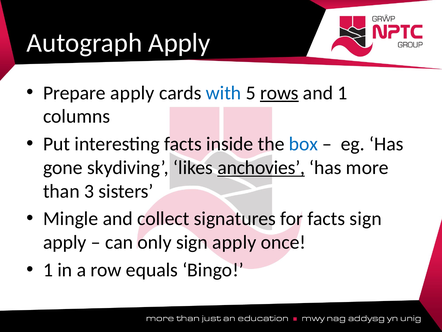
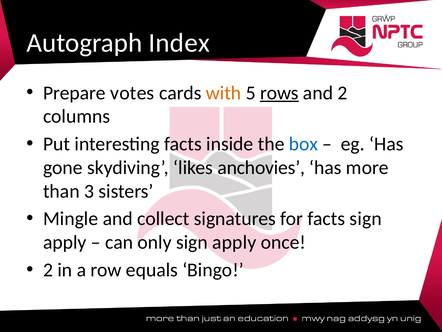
Autograph Apply: Apply -> Index (179, 43)
Prepare apply: apply -> votes (132, 93)
with colour: blue -> orange (224, 93)
and 1: 1 -> 2 (342, 93)
anchovies underline: present -> none (261, 167)
1: 1 -> 2 (48, 270)
